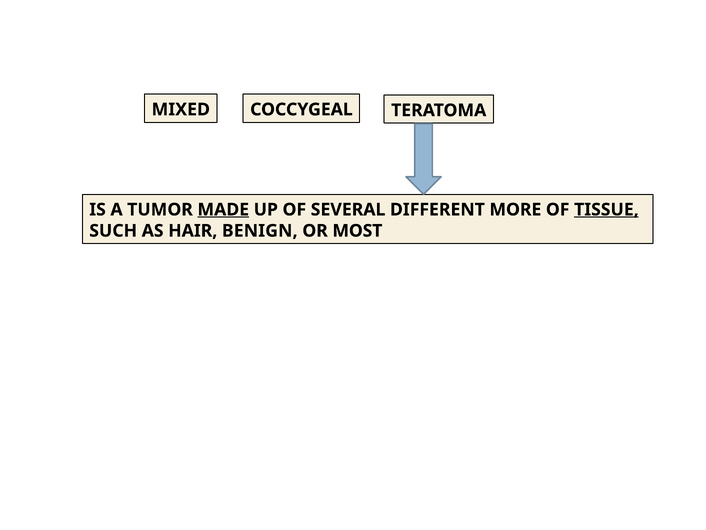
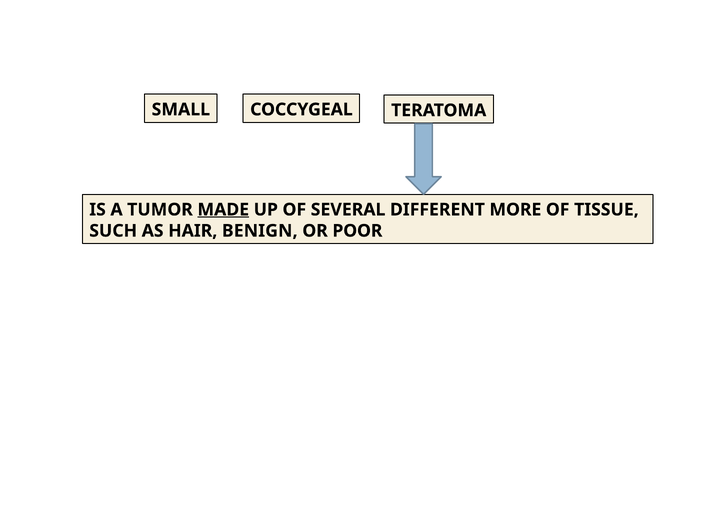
MIXED: MIXED -> SMALL (181, 109)
TISSUE underline: present -> none (606, 209)
MOST: MOST -> POOR (357, 231)
